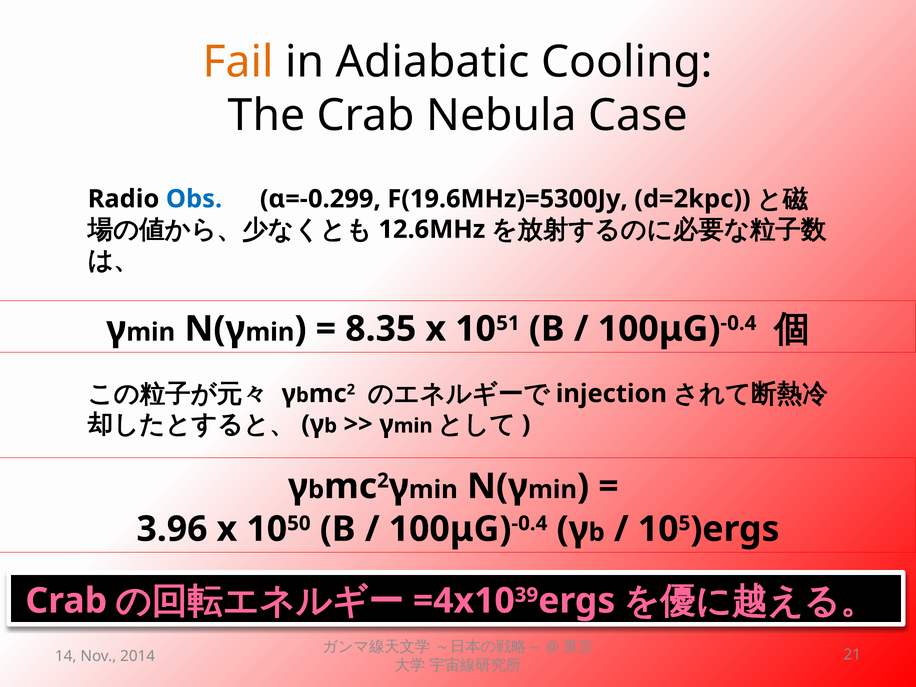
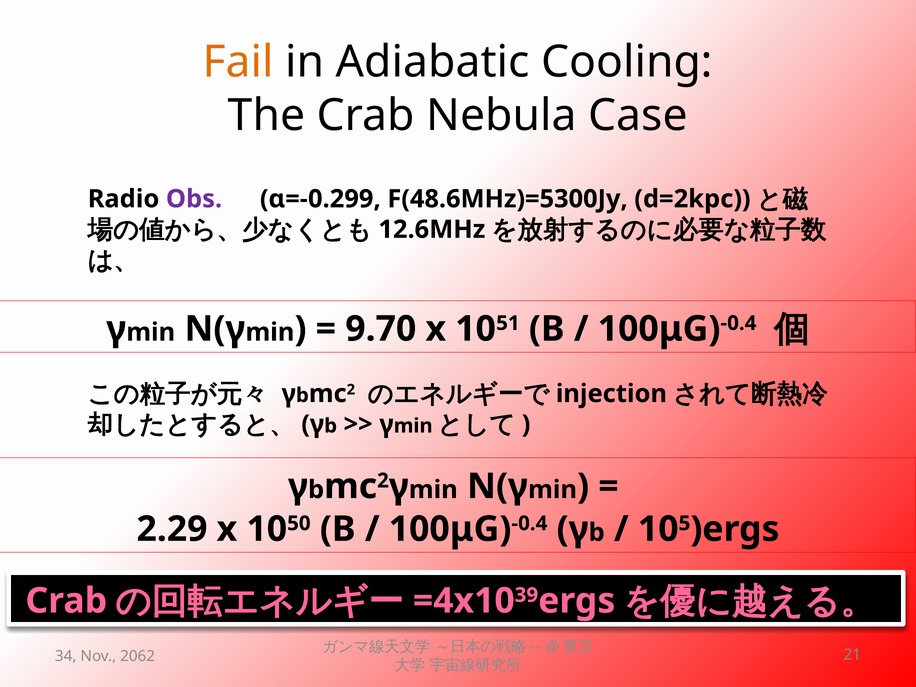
Obs colour: blue -> purple (194, 199)
F(19.6MHz)=5300Jy: F(19.6MHz)=5300Jy -> F(48.6MHz)=5300Jy (508, 199)
8.35: 8.35 -> 9.70 (381, 329)
3.96: 3.96 -> 2.29 (172, 529)
14: 14 -> 34 (66, 656)
2014: 2014 -> 2062 (138, 656)
